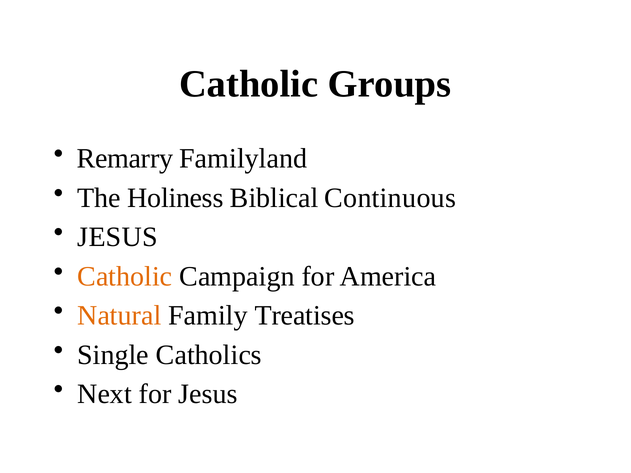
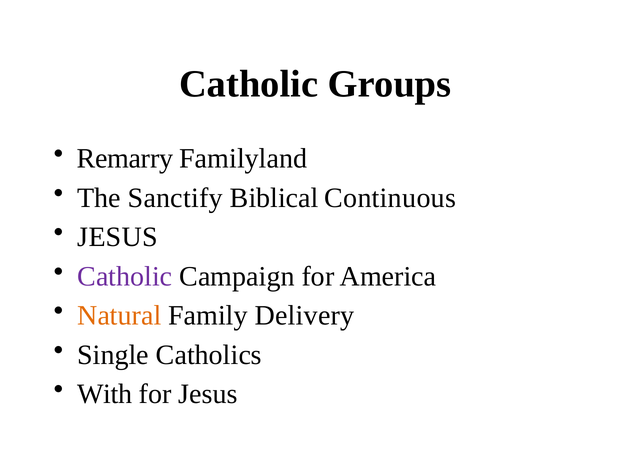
Holiness: Holiness -> Sanctify (175, 198)
Catholic colour: orange -> purple (125, 276)
Treatises: Treatises -> Delivery (305, 316)
Next: Next -> With (105, 394)
